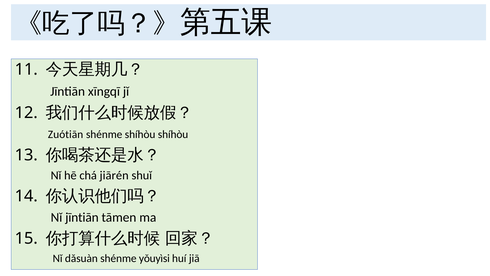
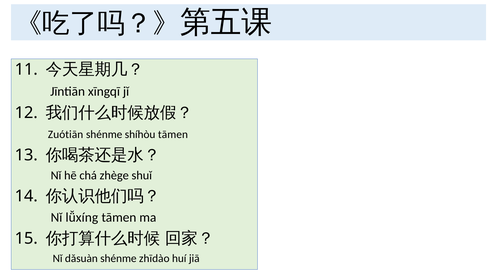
shíhòu shíhòu: shíhòu -> tāmen (173, 134)
jiārén: jiārén -> zhège (114, 175)
Nǐ jīntiān: jīntiān -> lǚxíng (82, 217)
yǒuyìsi: yǒuyìsi -> zhīdào (154, 258)
